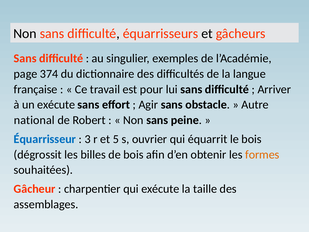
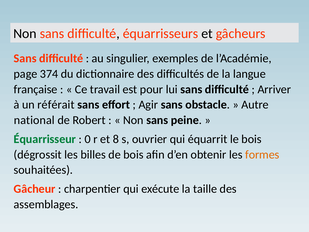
un exécute: exécute -> référait (56, 105)
Équarrisseur colour: blue -> green (45, 139)
3: 3 -> 0 (88, 139)
5: 5 -> 8 (116, 139)
